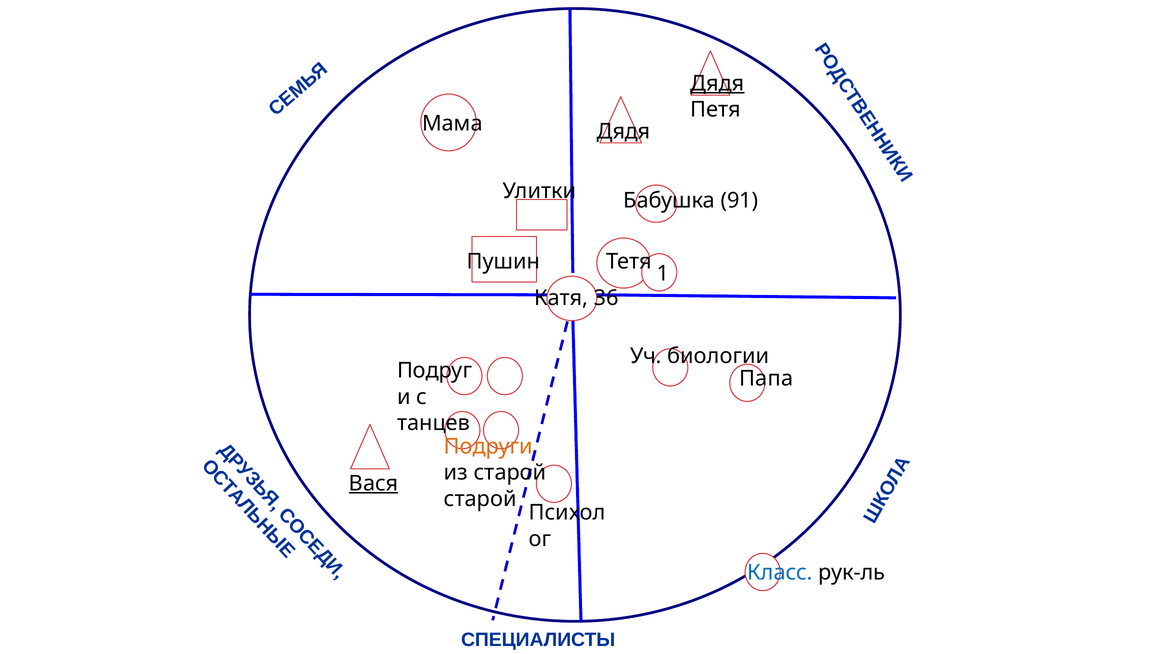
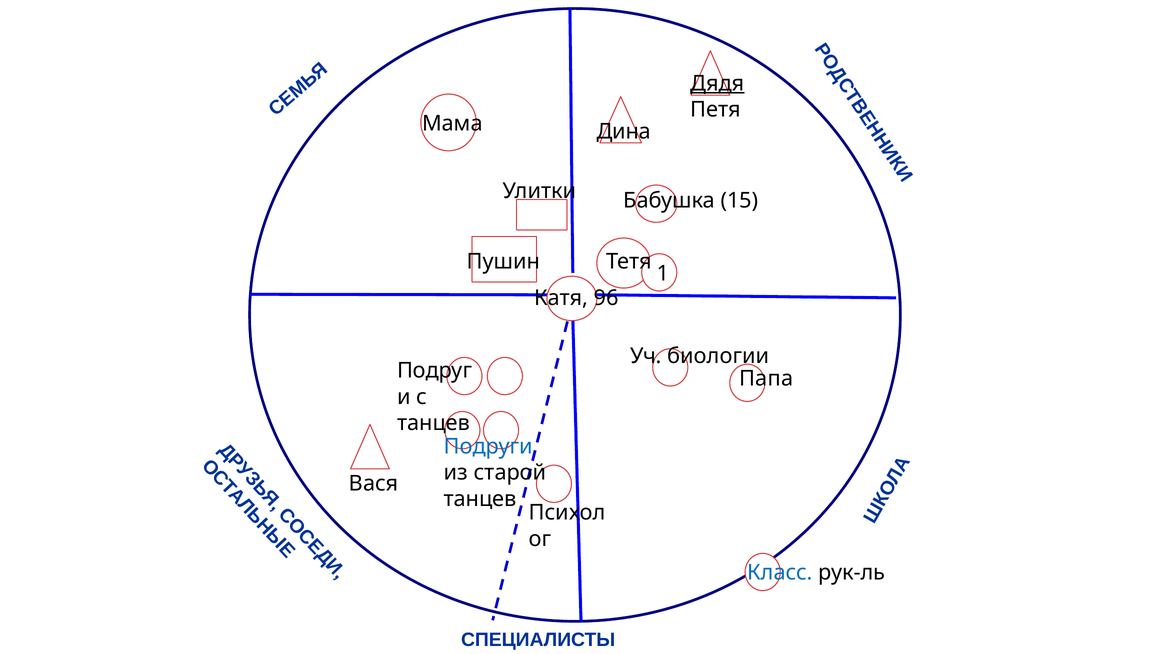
Мама Дядя: Дядя -> Дина (624, 131)
91: 91 -> 15 (739, 201)
36: 36 -> 96 (606, 298)
Подруги colour: orange -> blue (488, 446)
Вася underline: present -> none (374, 483)
старой: старой -> танцев (480, 499)
